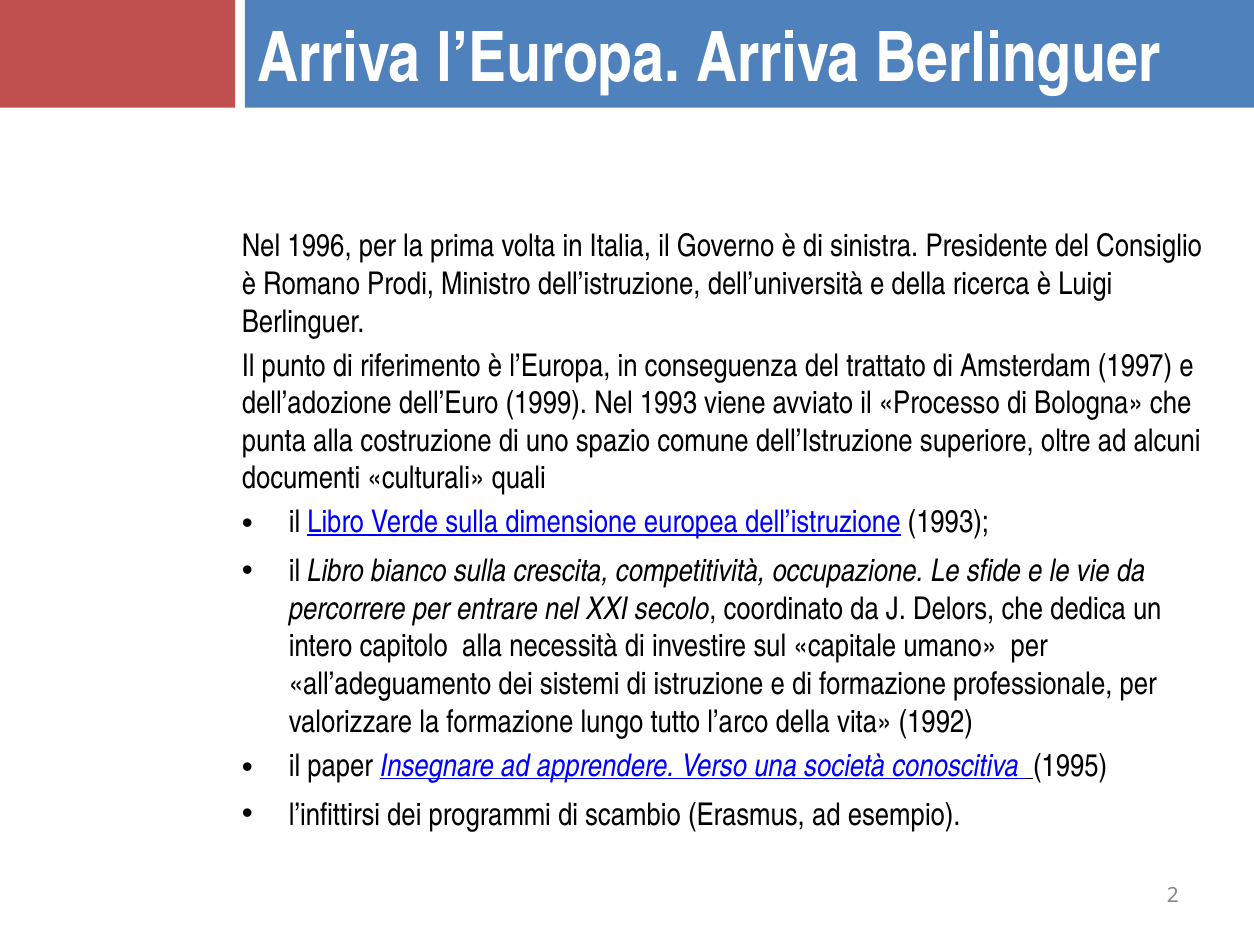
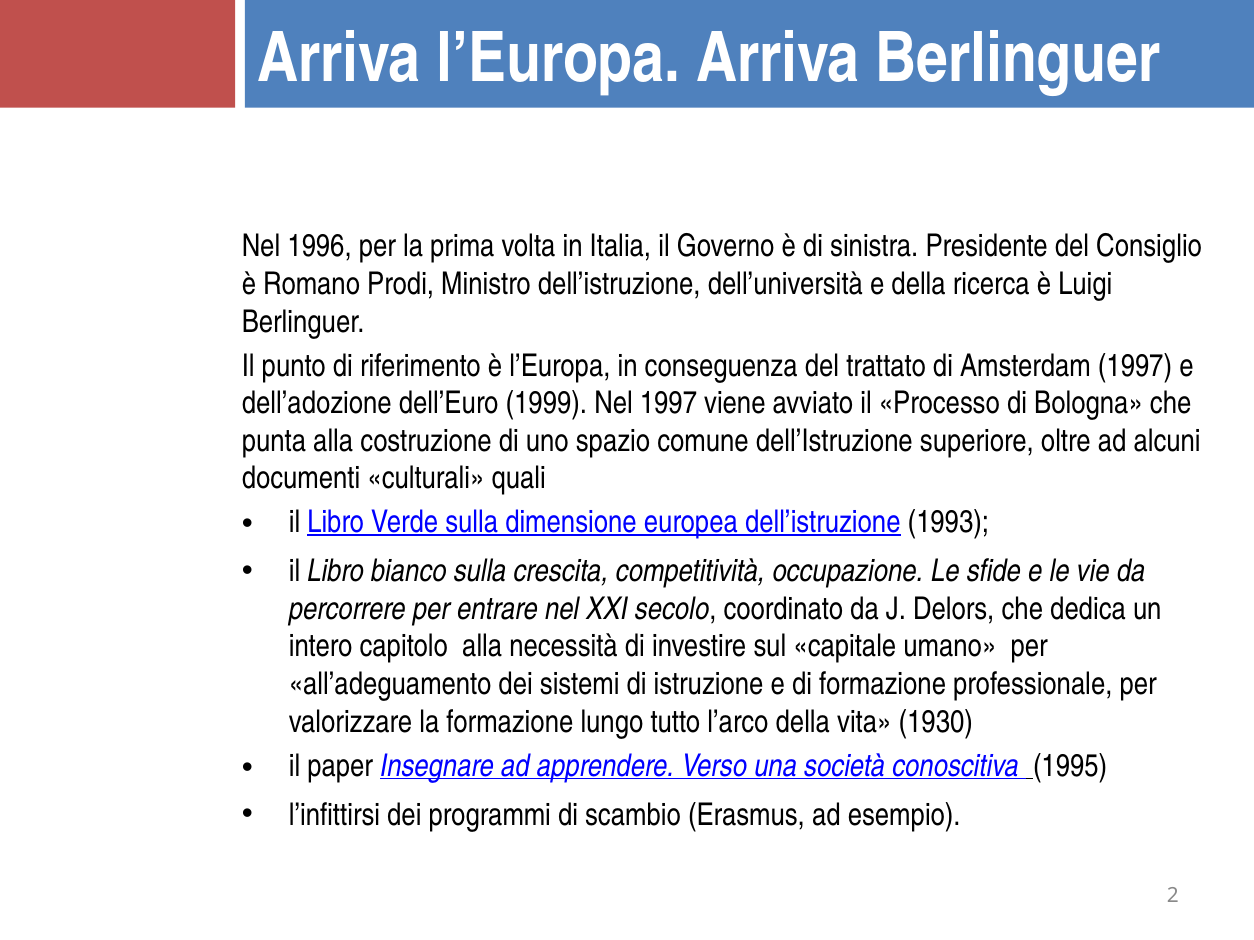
Nel 1993: 1993 -> 1997 (668, 403)
1992: 1992 -> 1930 (936, 722)
